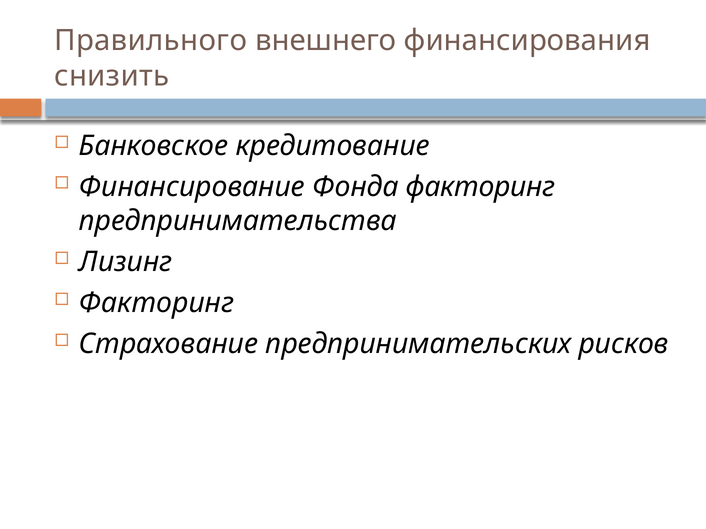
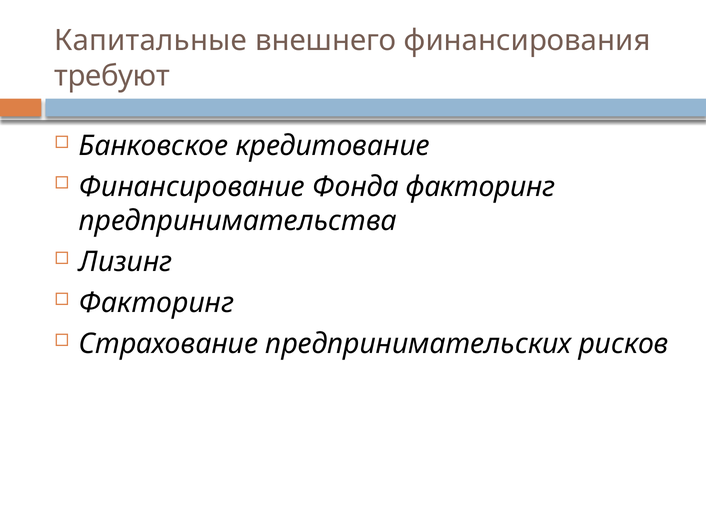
Правильного: Правильного -> Капитальные (151, 41)
снизить: снизить -> требуют (112, 76)
